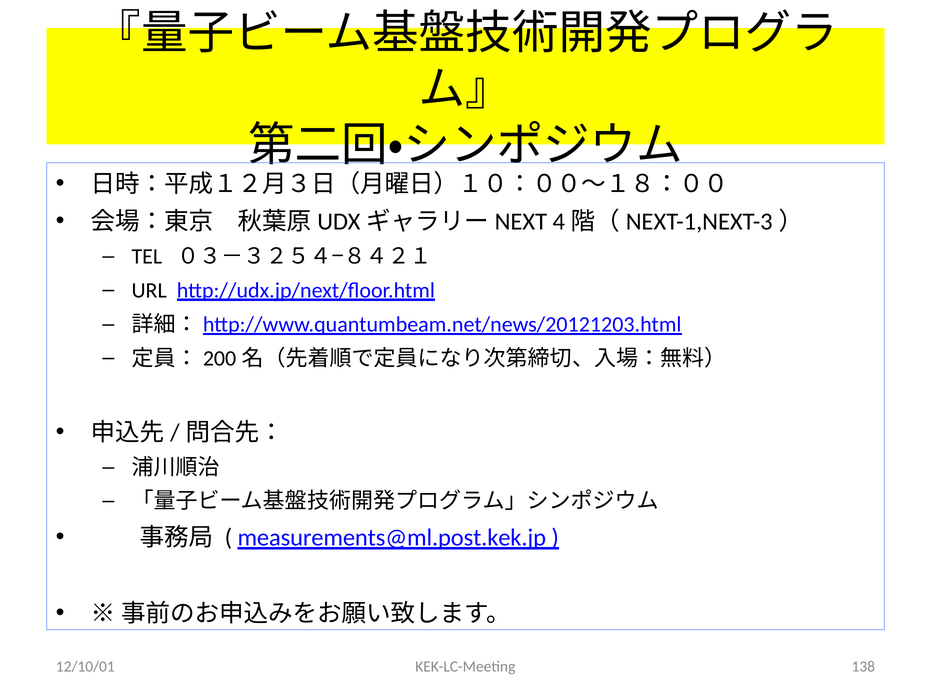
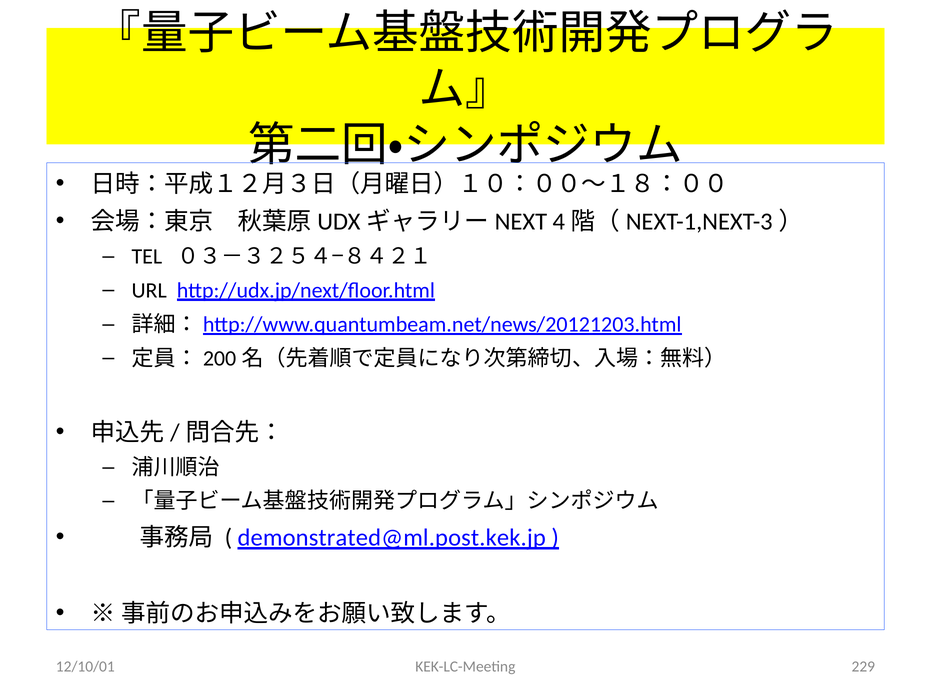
measurements@ml.post.kek.jp: measurements@ml.post.kek.jp -> demonstrated@ml.post.kek.jp (392, 538)
138: 138 -> 229 (863, 667)
